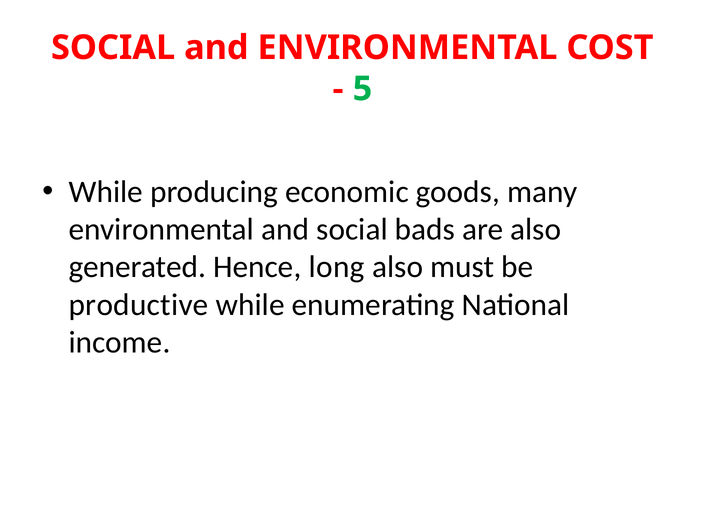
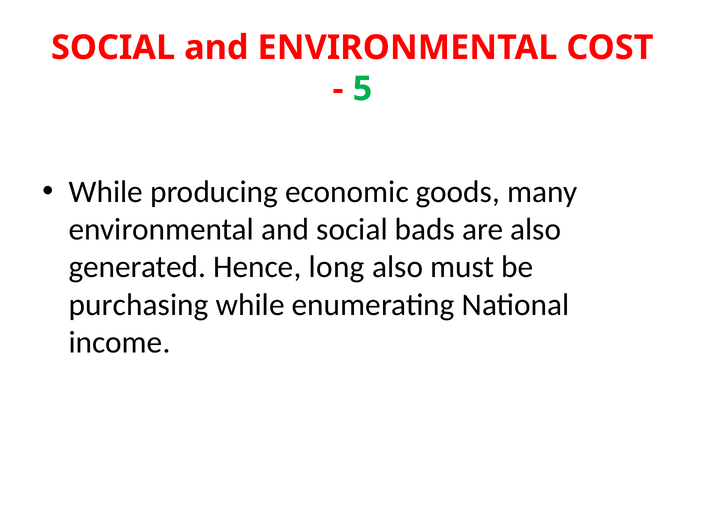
productive: productive -> purchasing (139, 305)
